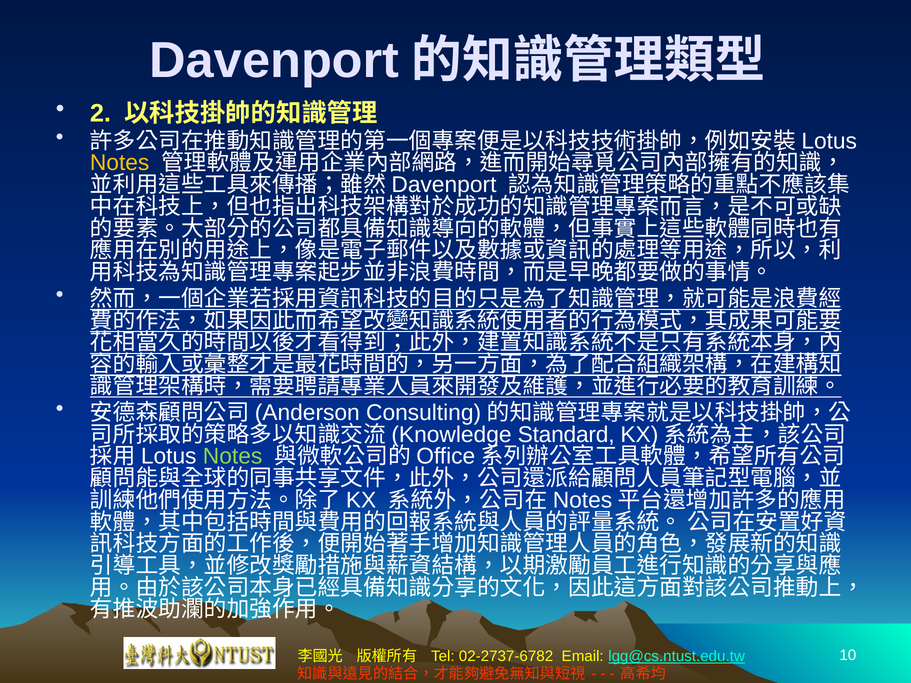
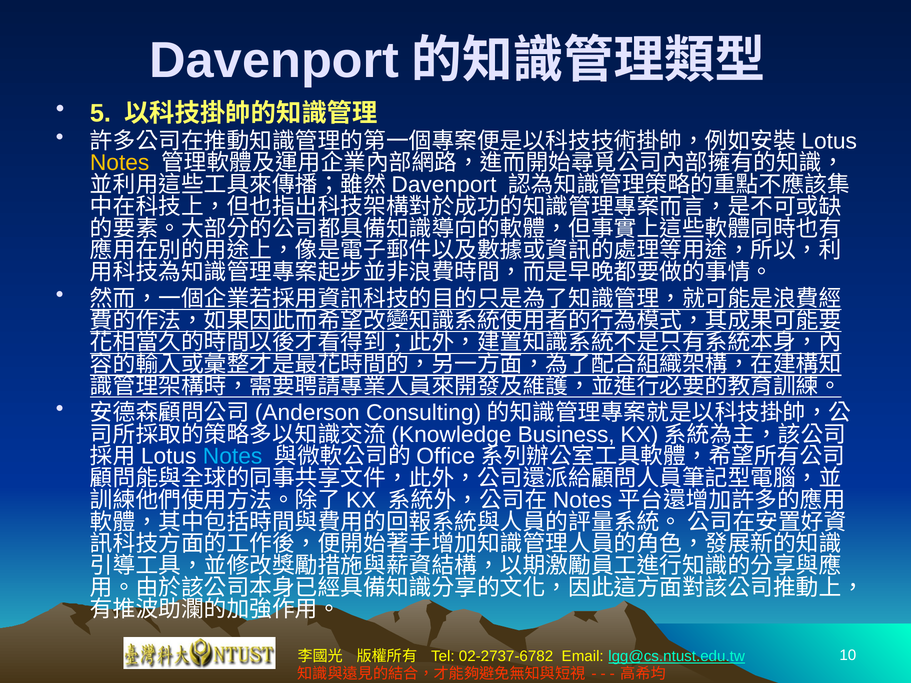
2: 2 -> 5 (100, 113)
Standard: Standard -> Business (566, 435)
Notes colour: light green -> light blue (233, 457)
